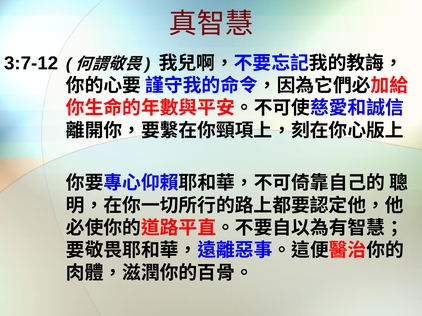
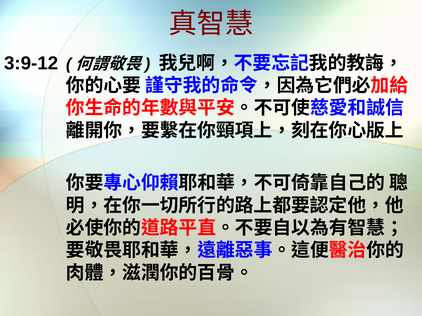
3:7-12: 3:7-12 -> 3:9-12 (31, 63)
